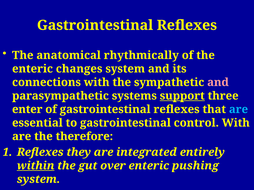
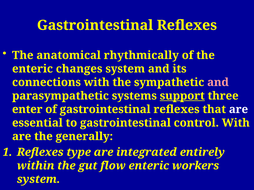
are colour: light blue -> white (238, 110)
therefore: therefore -> generally (84, 137)
they: they -> type (79, 153)
within underline: present -> none (36, 166)
over: over -> flow (113, 166)
pushing: pushing -> workers (196, 166)
